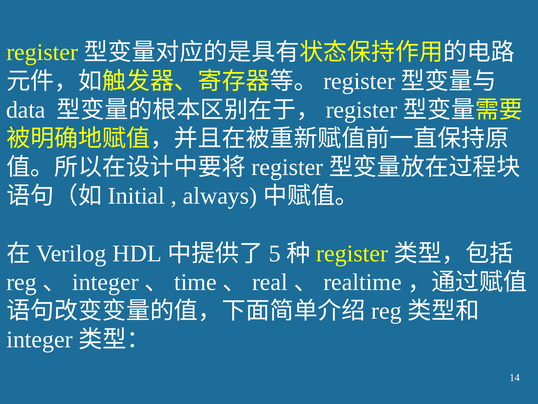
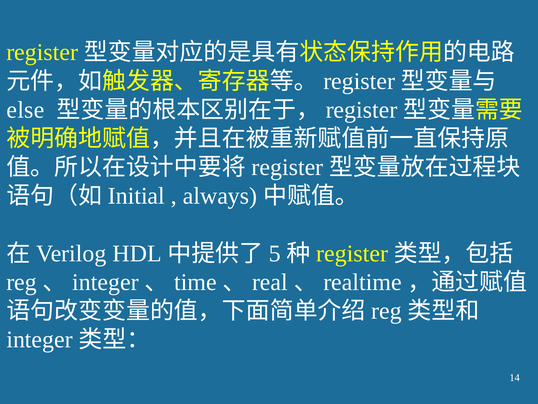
data: data -> else (26, 110)
